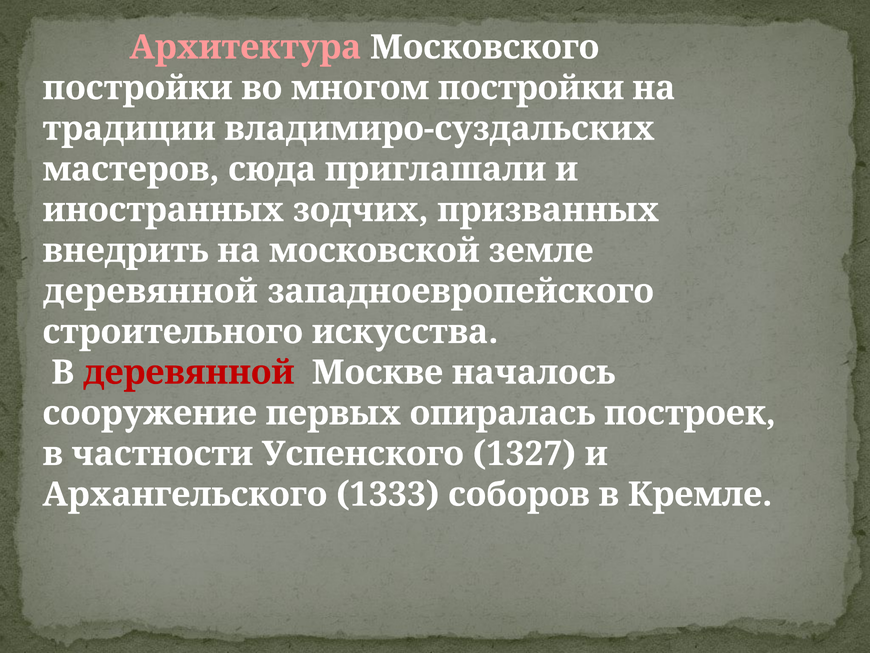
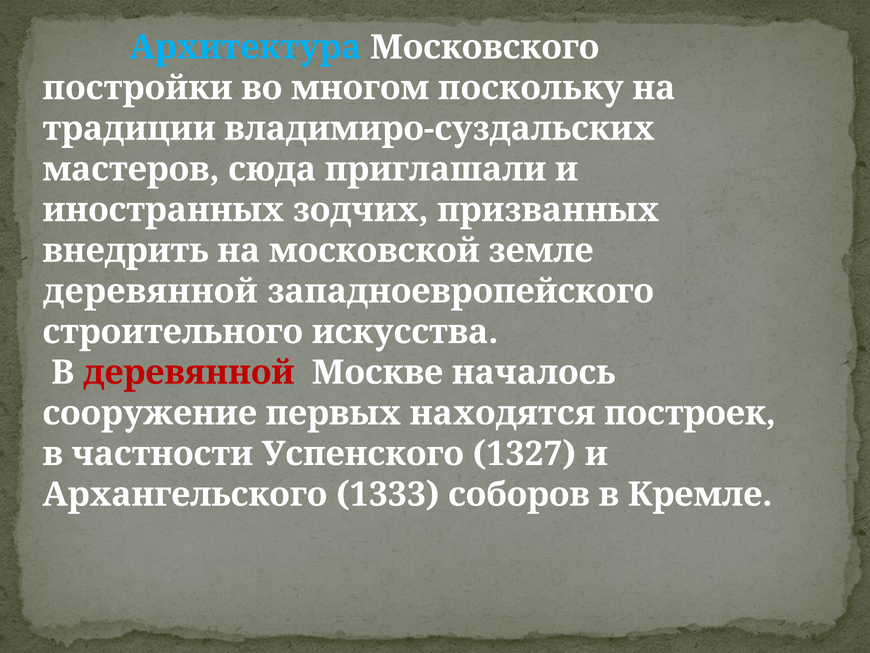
Архитектура colour: pink -> light blue (245, 47)
многом постройки: постройки -> поскольку (531, 88)
опиралась: опиралась -> находятся (503, 413)
